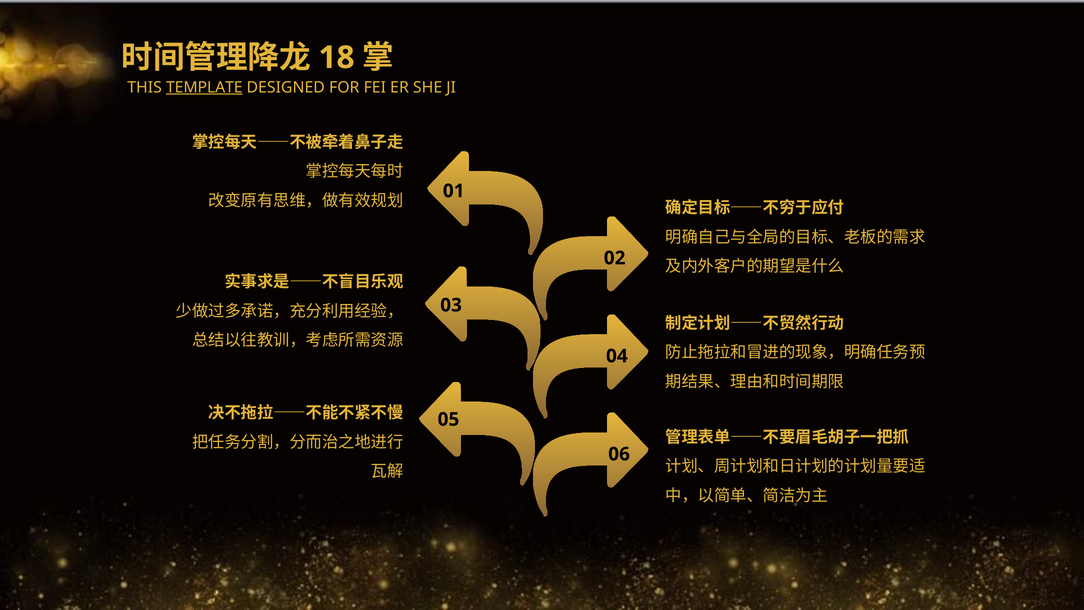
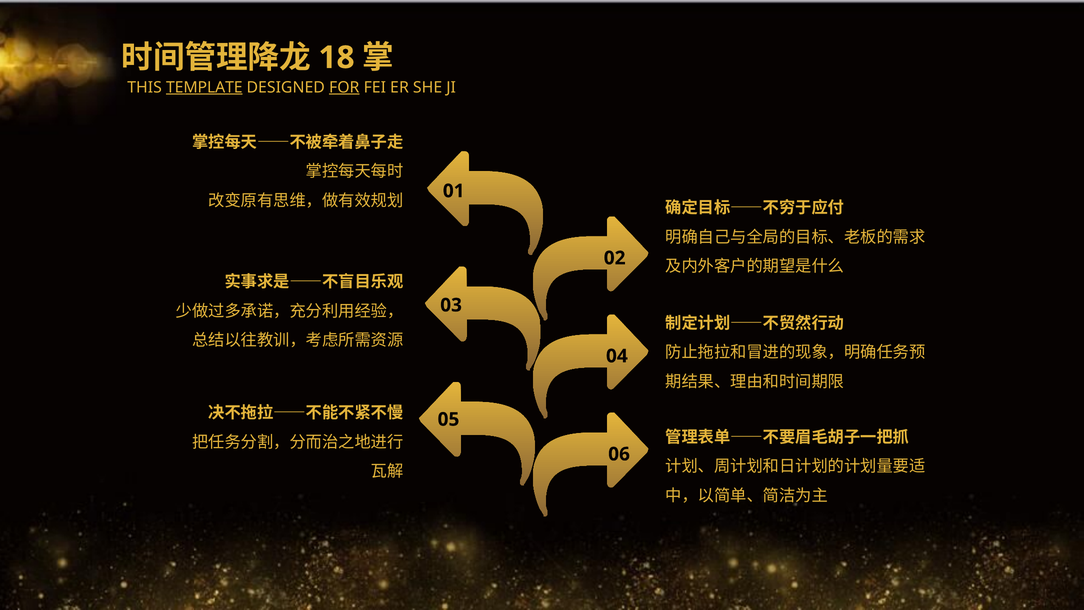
FOR underline: none -> present (344, 87)
